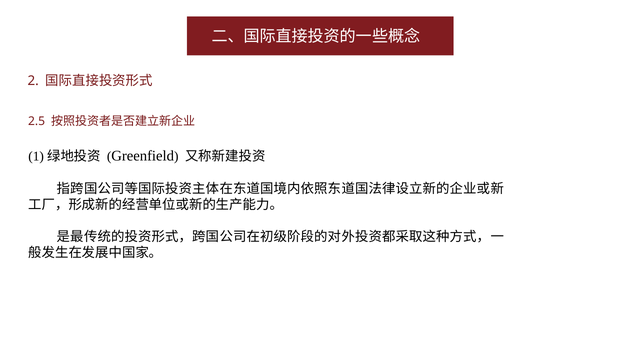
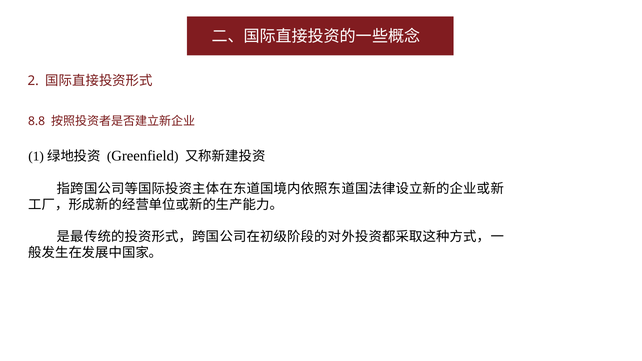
2.5: 2.5 -> 8.8 (37, 121)
